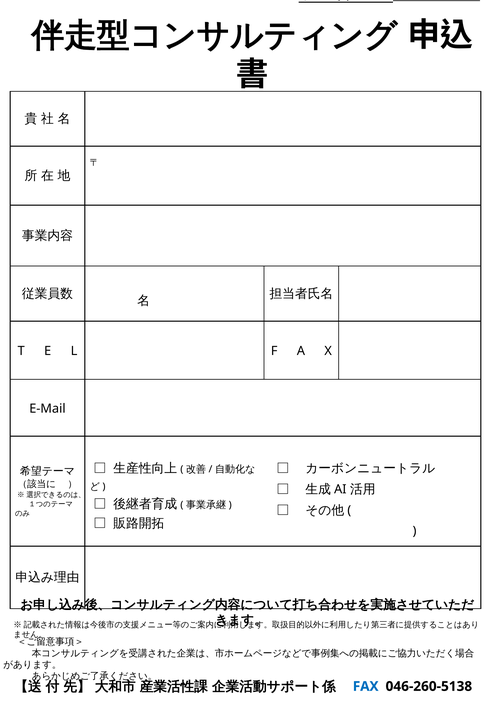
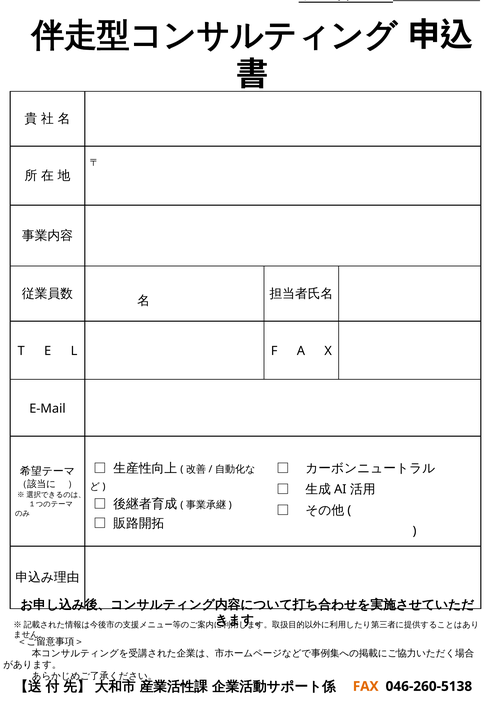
FAX colour: blue -> orange (366, 687)
